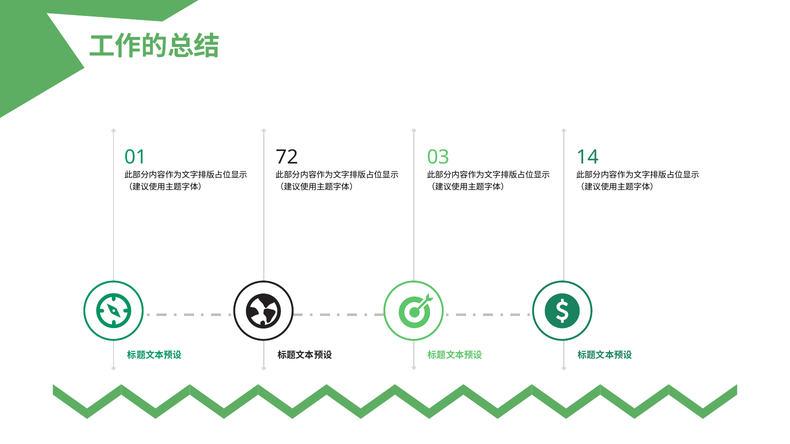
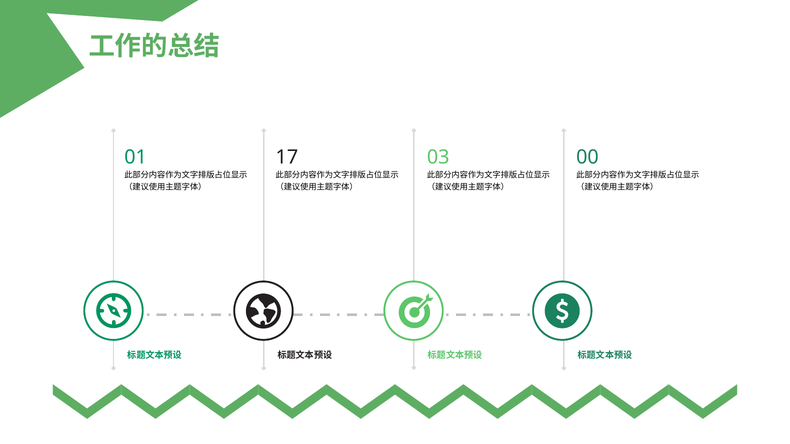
72: 72 -> 17 (287, 157)
14: 14 -> 00 (588, 157)
